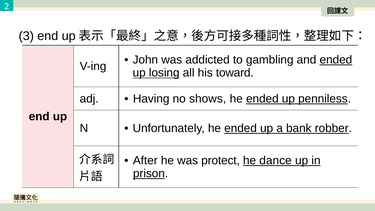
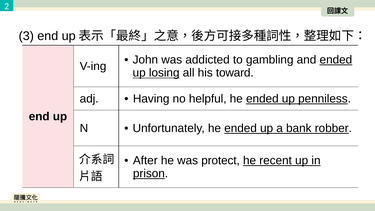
shows: shows -> helpful (208, 99)
dance: dance -> recent (276, 160)
